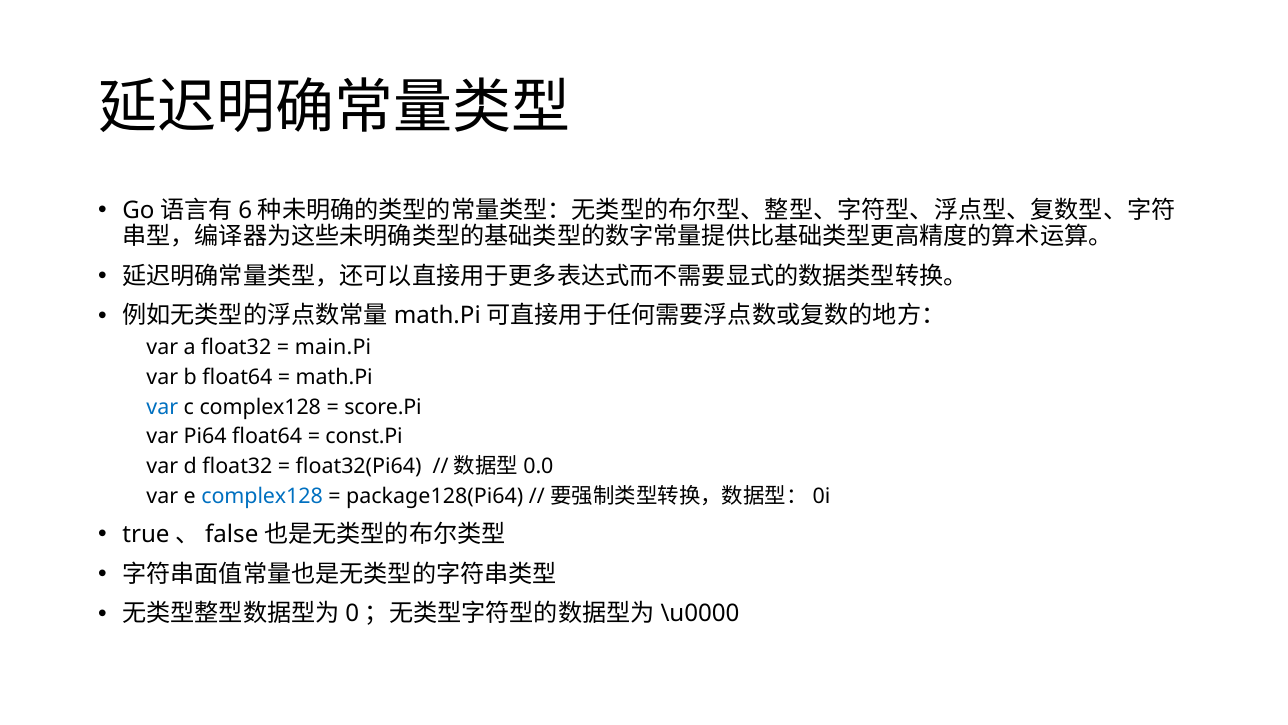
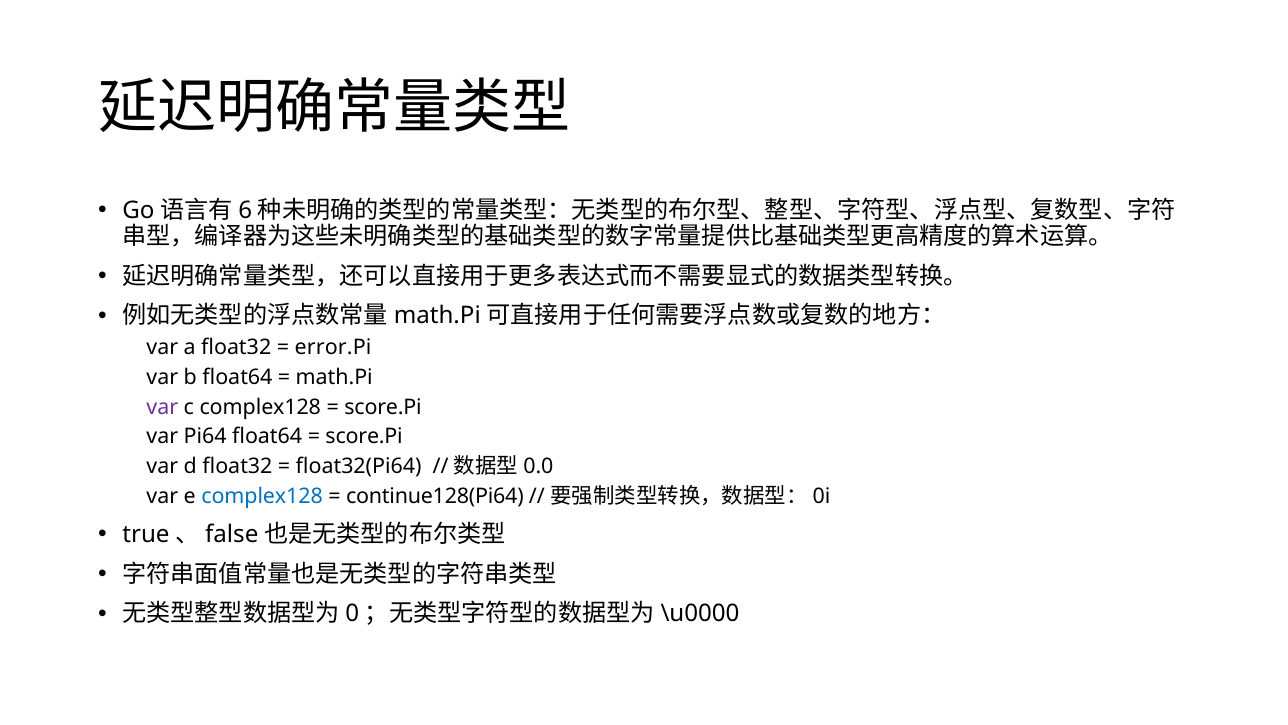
main.Pi: main.Pi -> error.Pi (333, 347)
var colour: blue -> purple (162, 407)
const.Pi: const.Pi -> score.Pi (364, 437)
package128(Pi64: package128(Pi64 -> continue128(Pi64 (435, 496)
